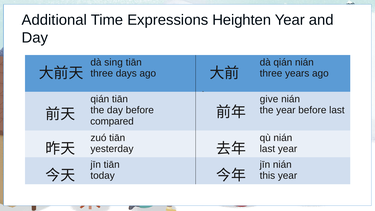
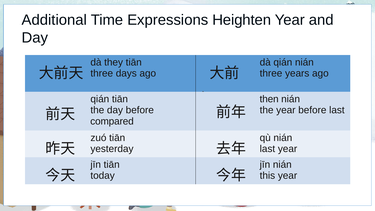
sing: sing -> they (114, 62)
give: give -> then (269, 99)
